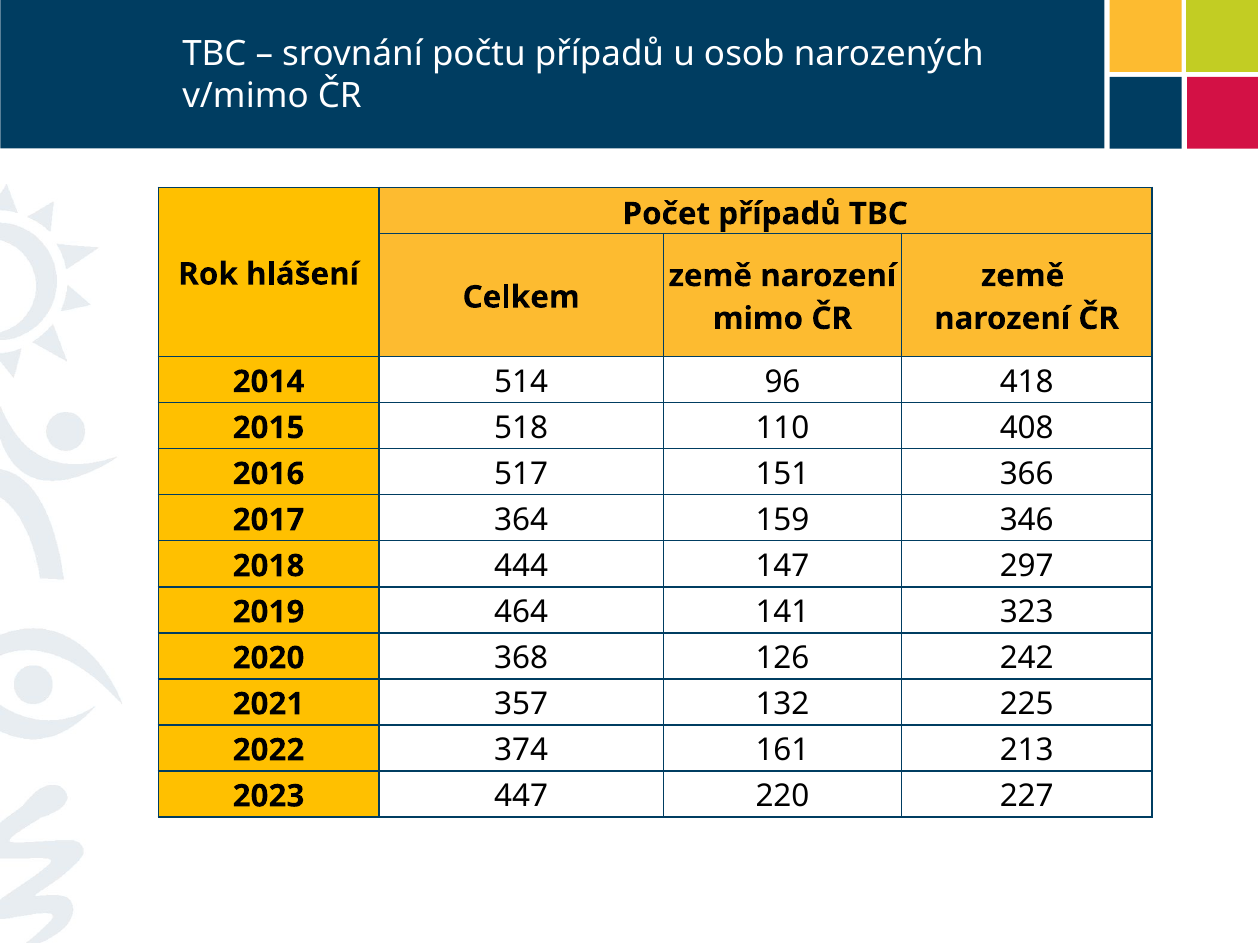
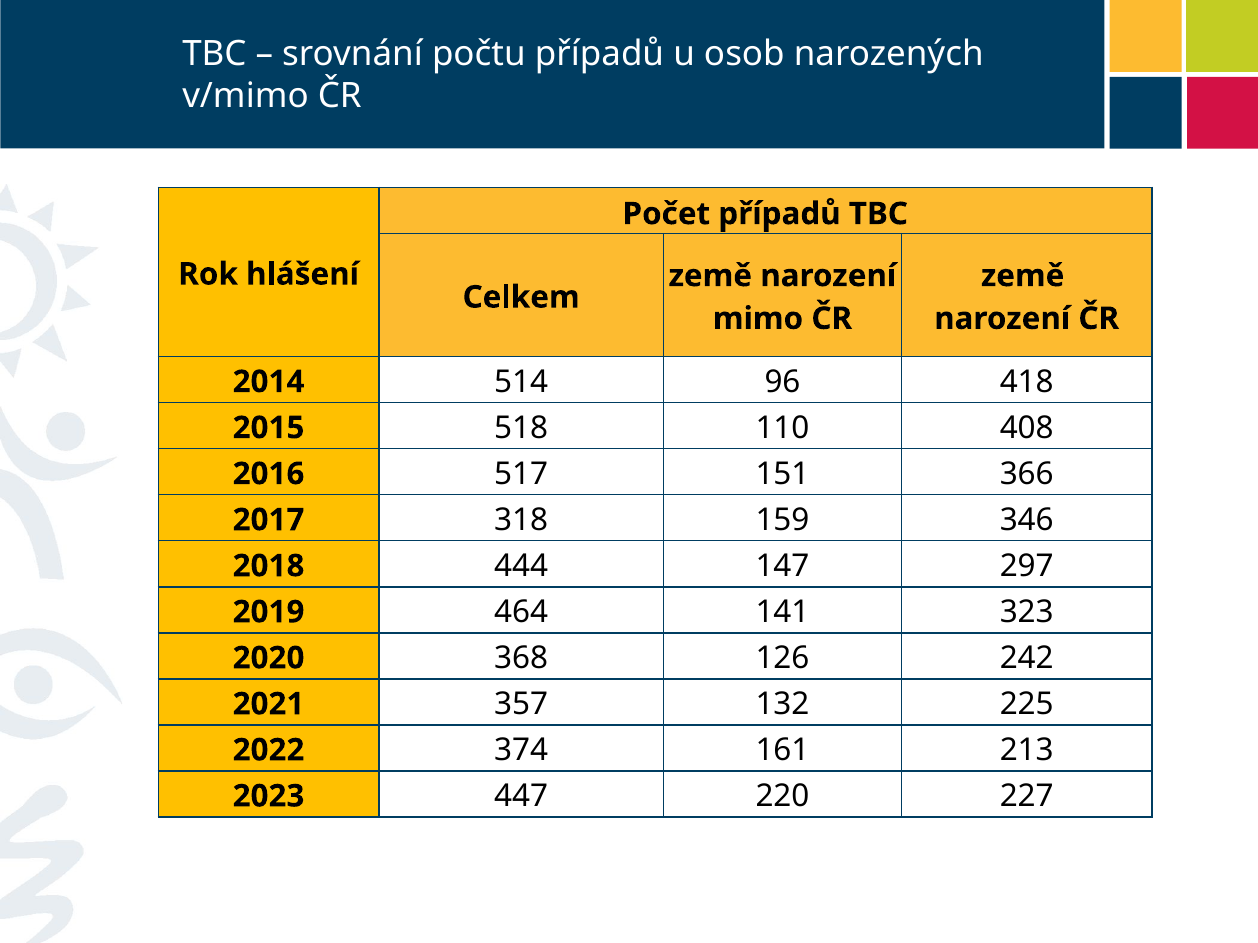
364: 364 -> 318 (521, 520)
